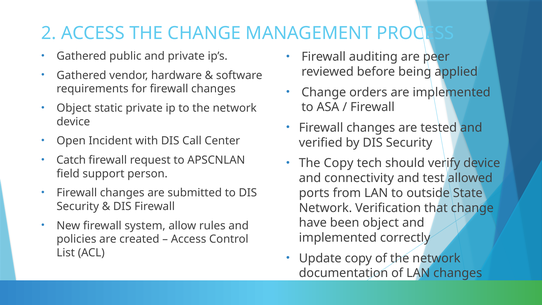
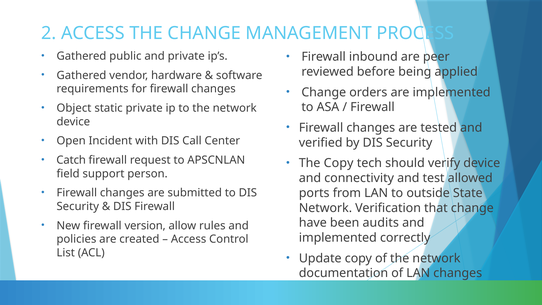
auditing: auditing -> inbound (373, 57)
been object: object -> audits (381, 223)
system: system -> version (145, 226)
